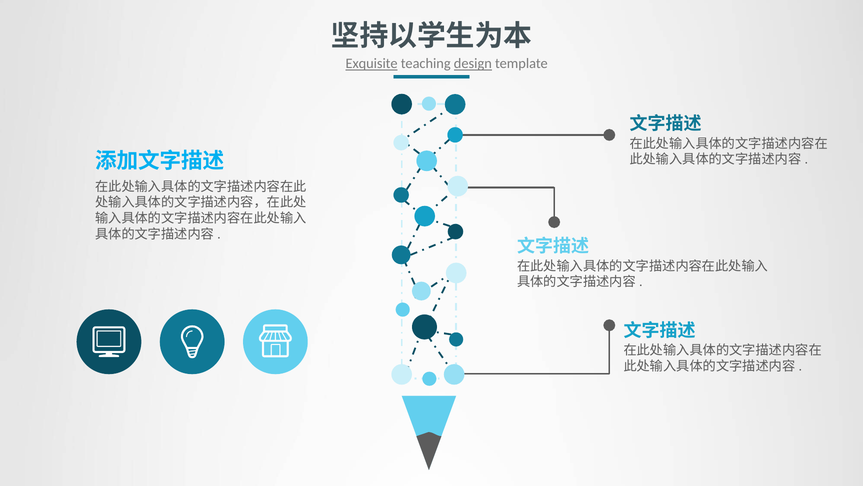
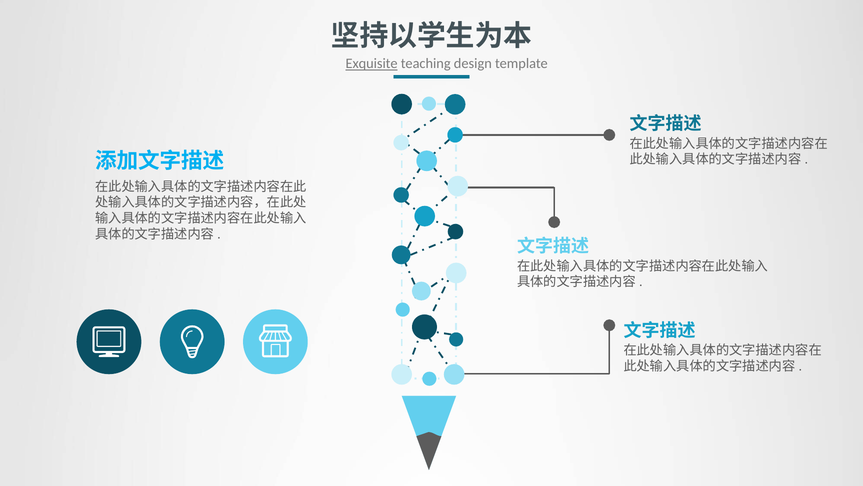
design underline: present -> none (473, 64)
